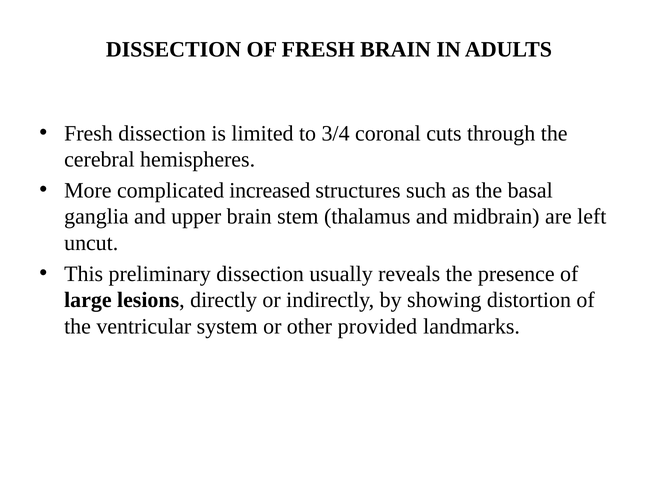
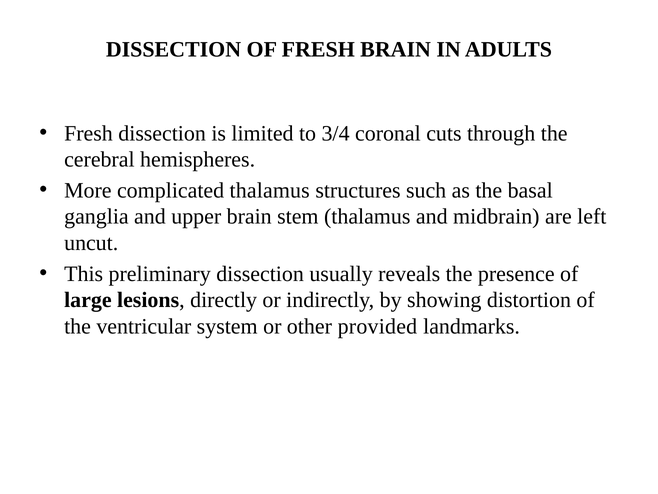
complicated increased: increased -> thalamus (270, 190)
